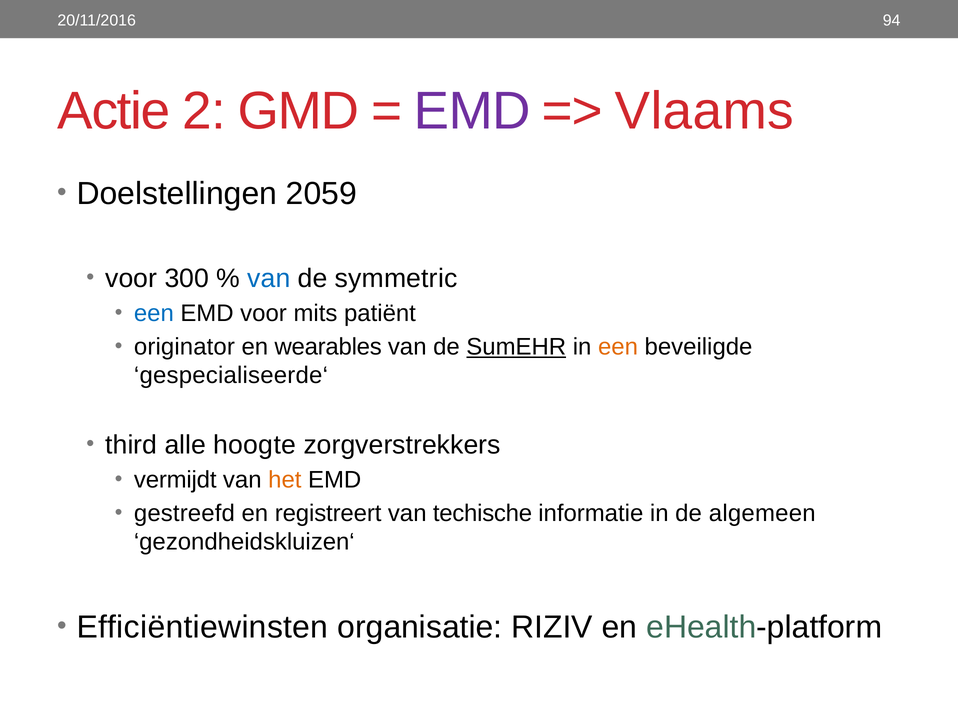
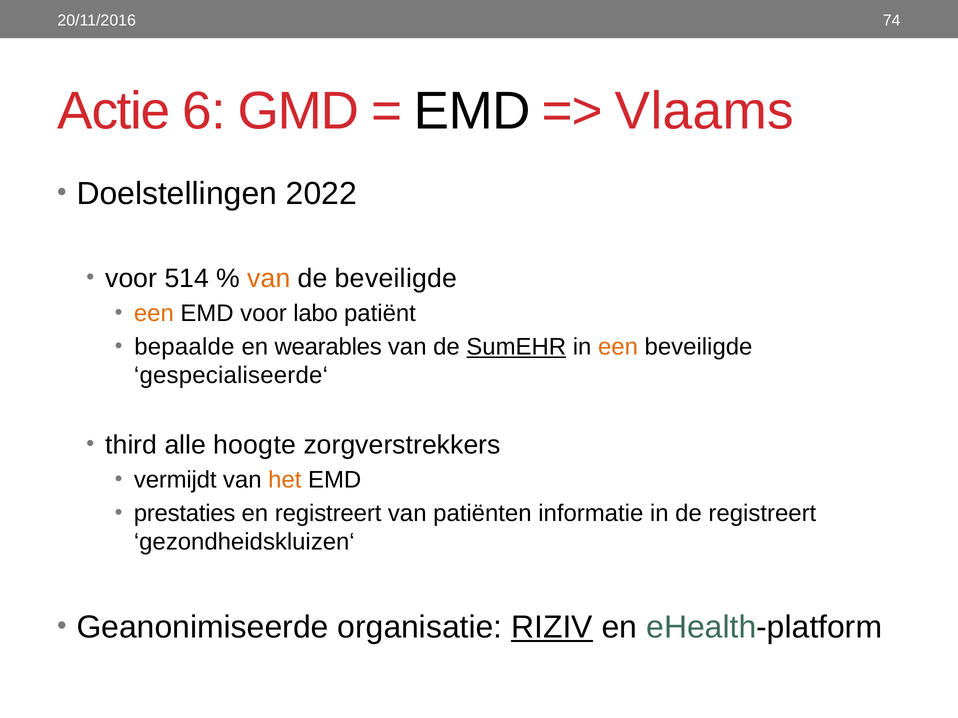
94: 94 -> 74 (892, 20)
2: 2 -> 6 (204, 112)
EMD colour: purple -> black (472, 112)
2059: 2059 -> 2022 (321, 194)
300: 300 -> 514 (187, 279)
van colour: blue -> orange (269, 279)
de symmetric: symmetric -> beveiligde (396, 279)
een colour: blue -> orange (154, 314)
mits: mits -> labo (316, 314)
originator: originator -> bepaalde (184, 347)
gestreefd: gestreefd -> prestaties (185, 514)
techische: techische -> patiënten (482, 514)
de algemeen: algemeen -> registreert (762, 514)
Efficiëntiewinsten: Efficiëntiewinsten -> Geanonimiseerde (203, 628)
RIZIV underline: none -> present (552, 628)
